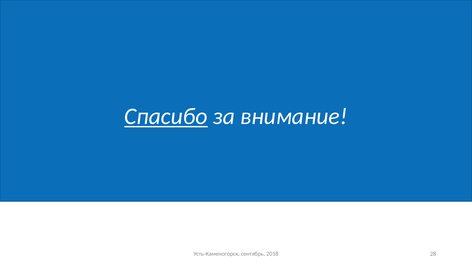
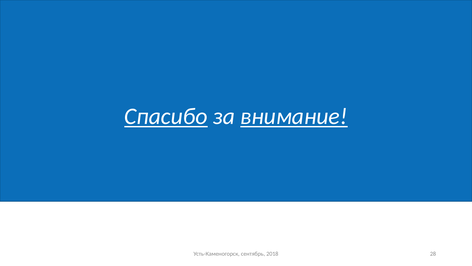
внимание underline: none -> present (294, 116)
